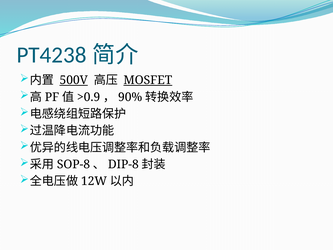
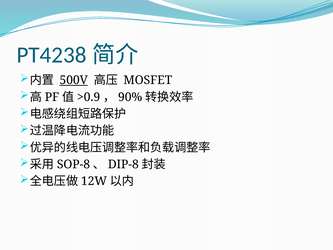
MOSFET underline: present -> none (148, 80)
